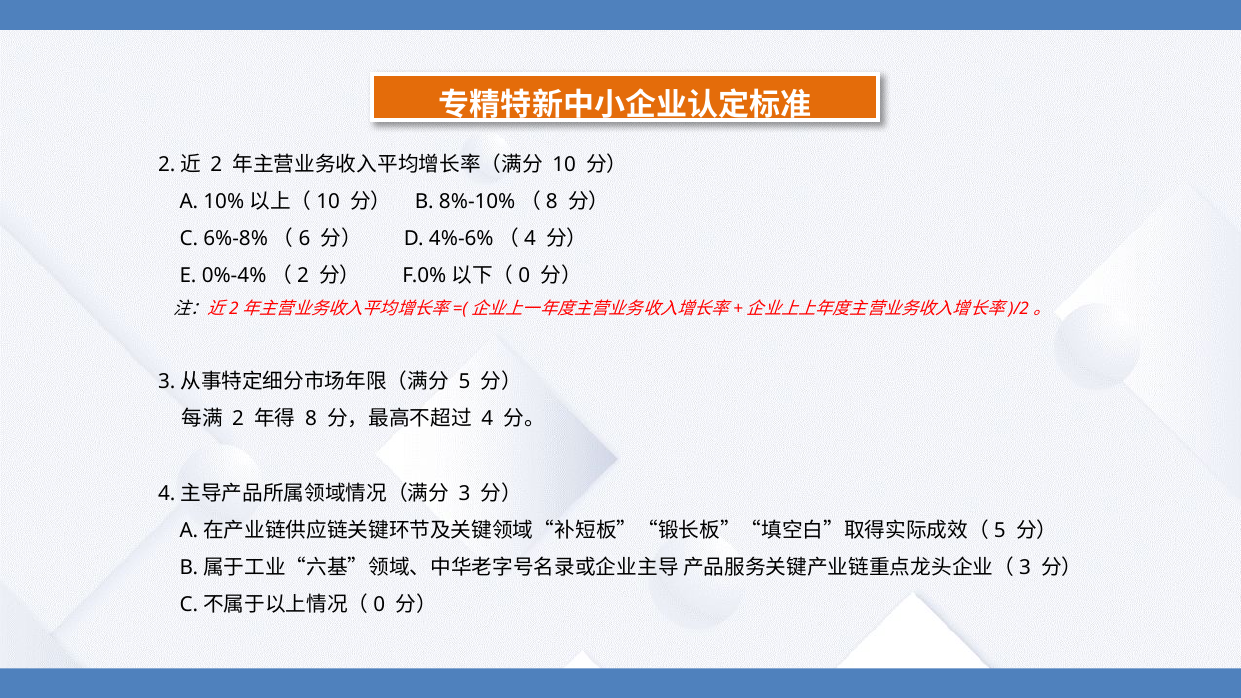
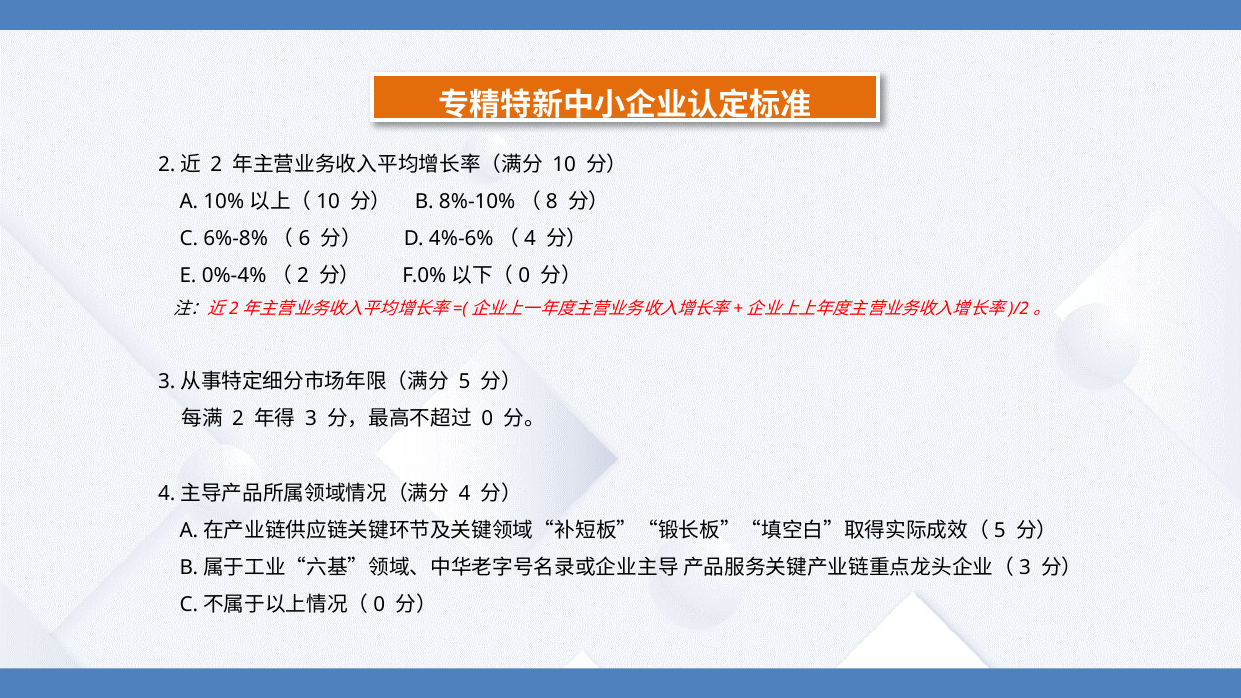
8: 8 -> 3 (311, 419)
4: 4 -> 0 (487, 419)
3: 3 -> 4 (465, 493)
